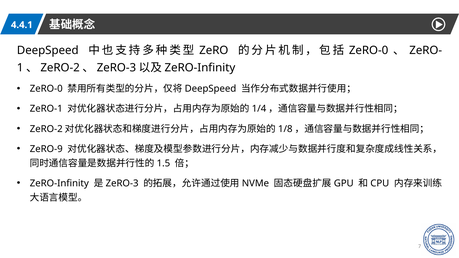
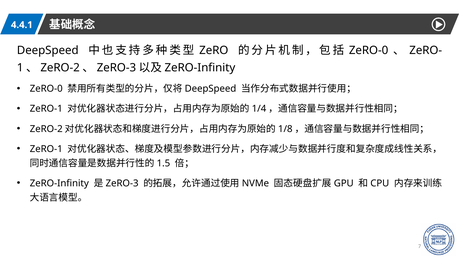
ZeRO-9: ZeRO-9 -> ZeRO-1 (46, 149)
